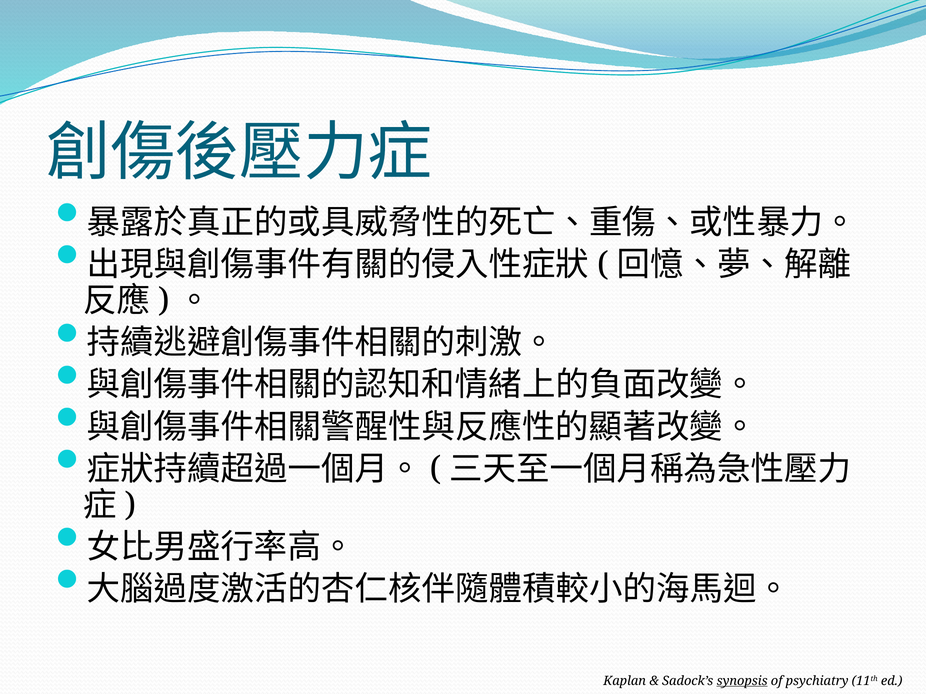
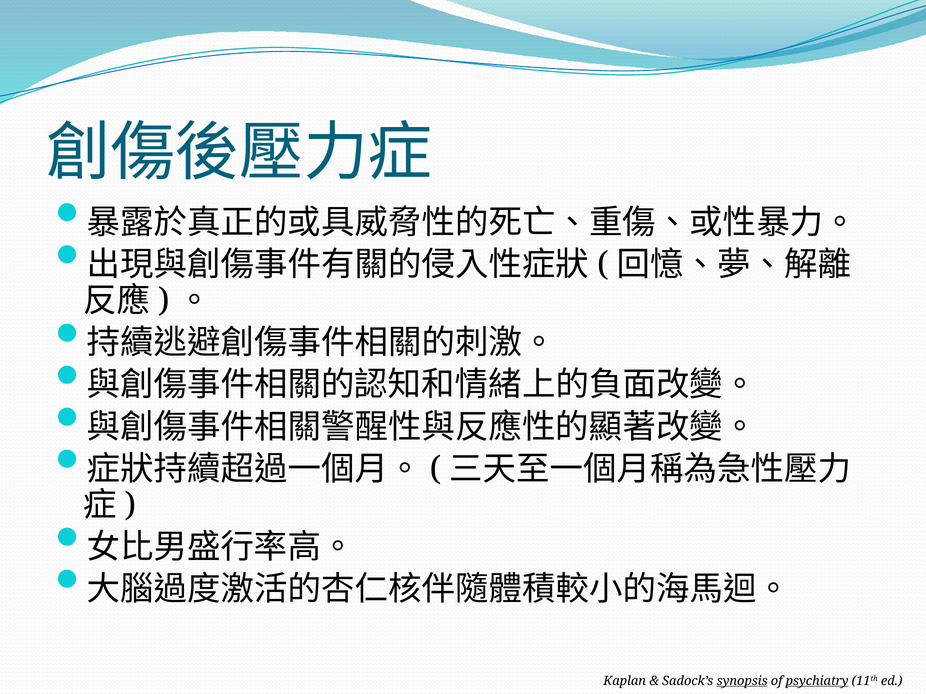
psychiatry underline: none -> present (817, 681)
